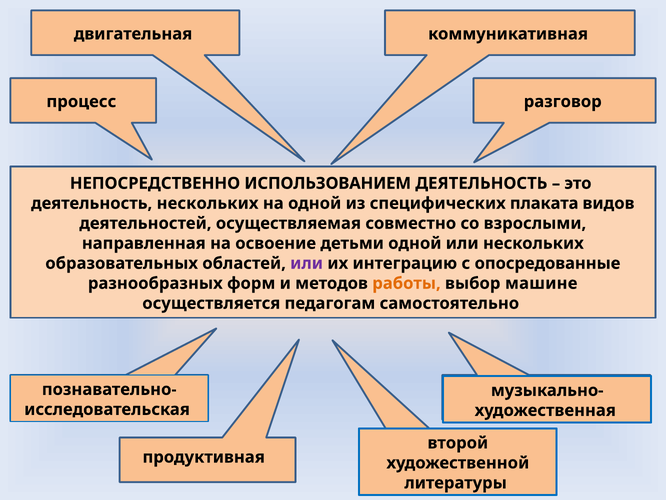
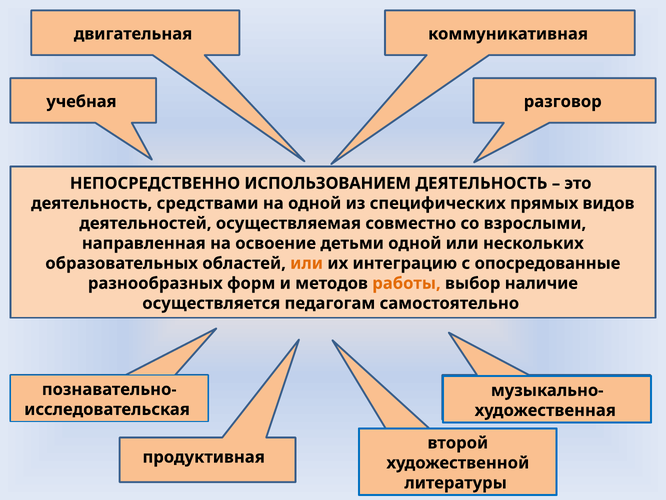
процесс: процесс -> учебная (81, 102)
деятельность нескольких: нескольких -> средствами (208, 203)
плаката: плаката -> прямых (544, 203)
или colour: purple -> orange (307, 263)
машине: машине -> наличие (541, 283)
